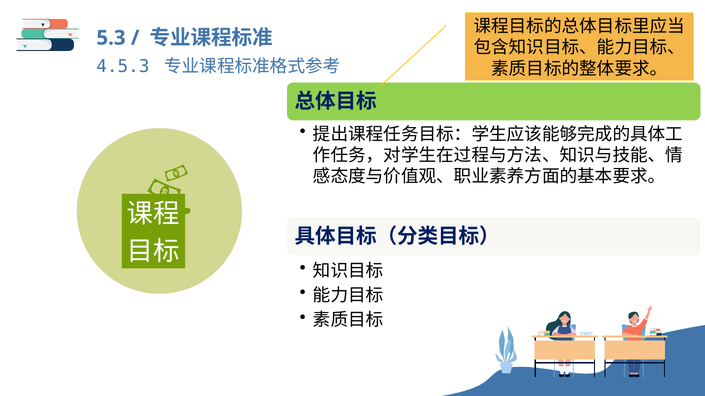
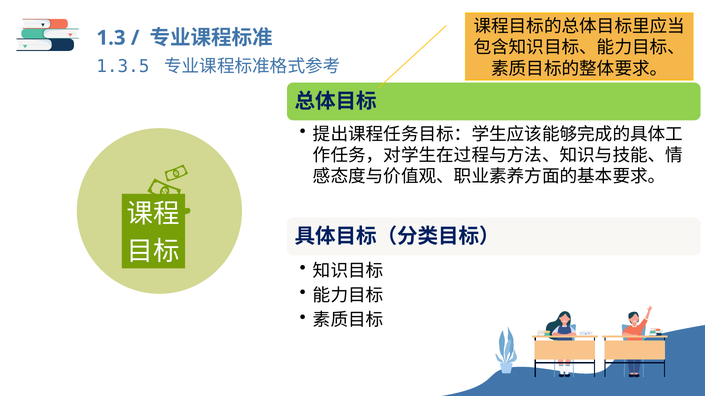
5.3: 5.3 -> 1.3 (111, 38)
4.5.3: 4.5.3 -> 1.3.5 (123, 67)
